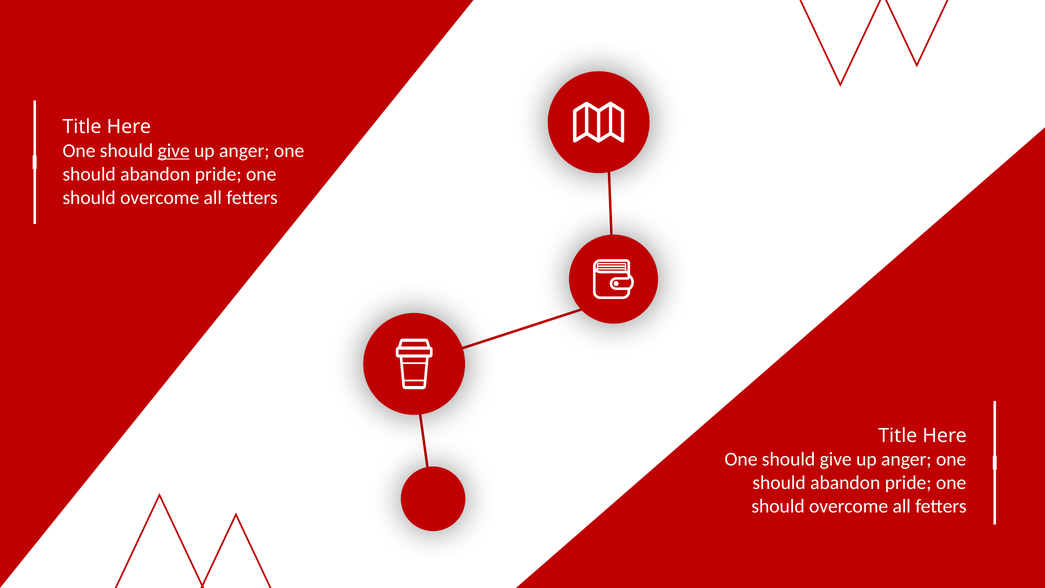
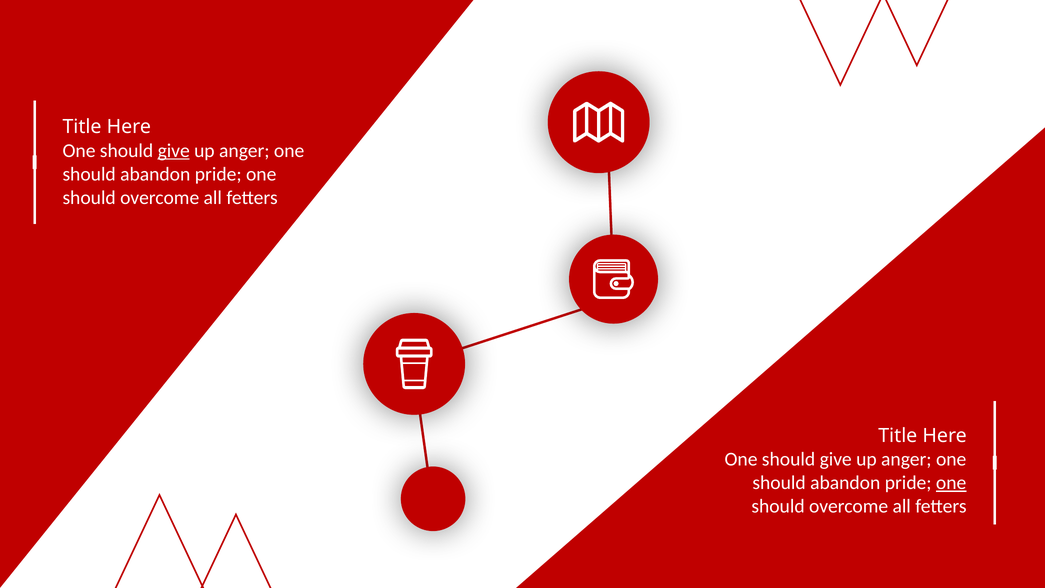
one underline: none -> present (951, 483)
